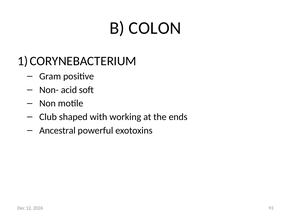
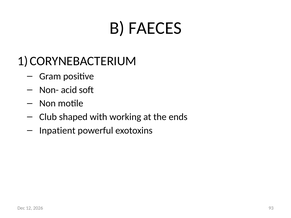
COLON: COLON -> FAECES (155, 28)
Ancestral: Ancestral -> Inpatient (57, 131)
